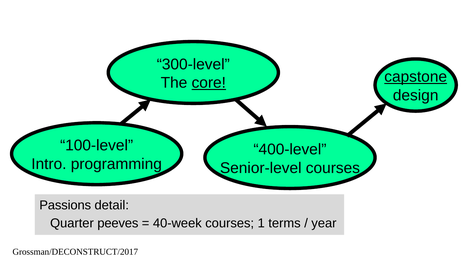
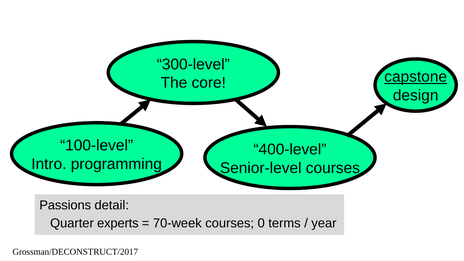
core underline: present -> none (209, 83)
peeves: peeves -> experts (118, 223)
40-week: 40-week -> 70-week (177, 223)
1: 1 -> 0 (261, 223)
